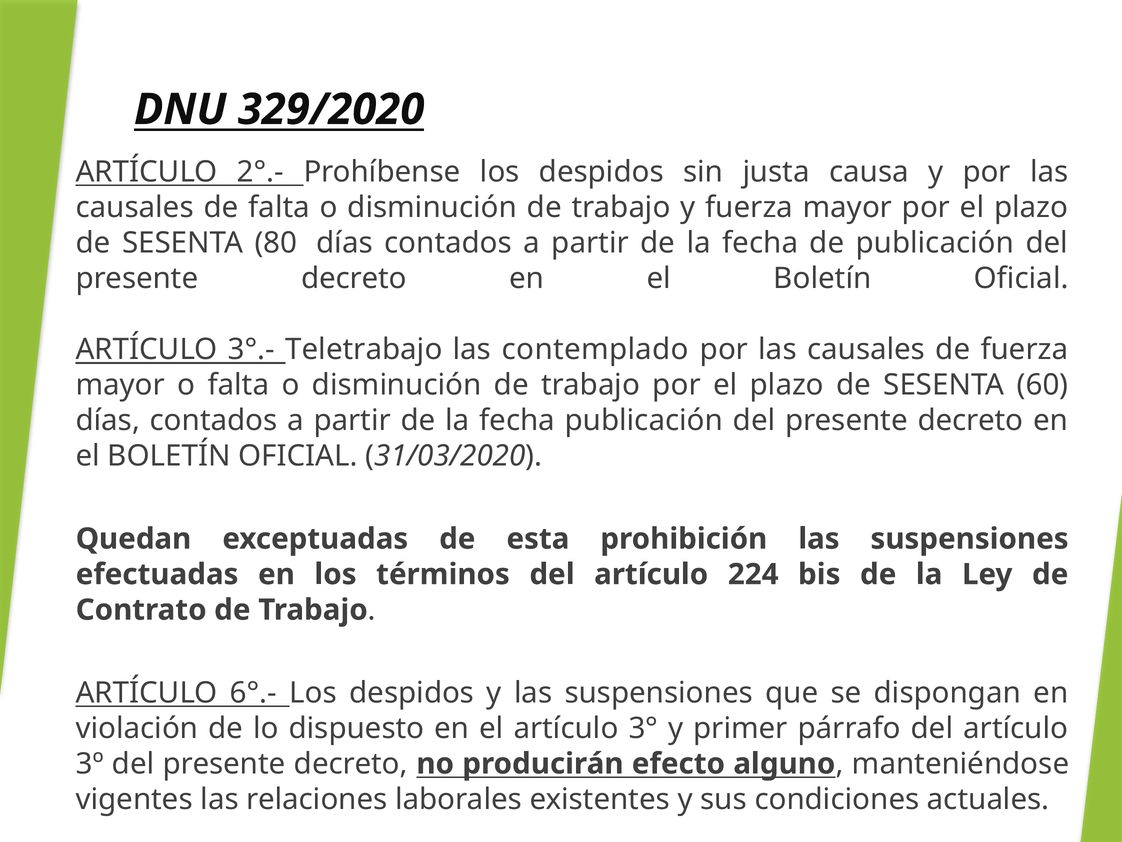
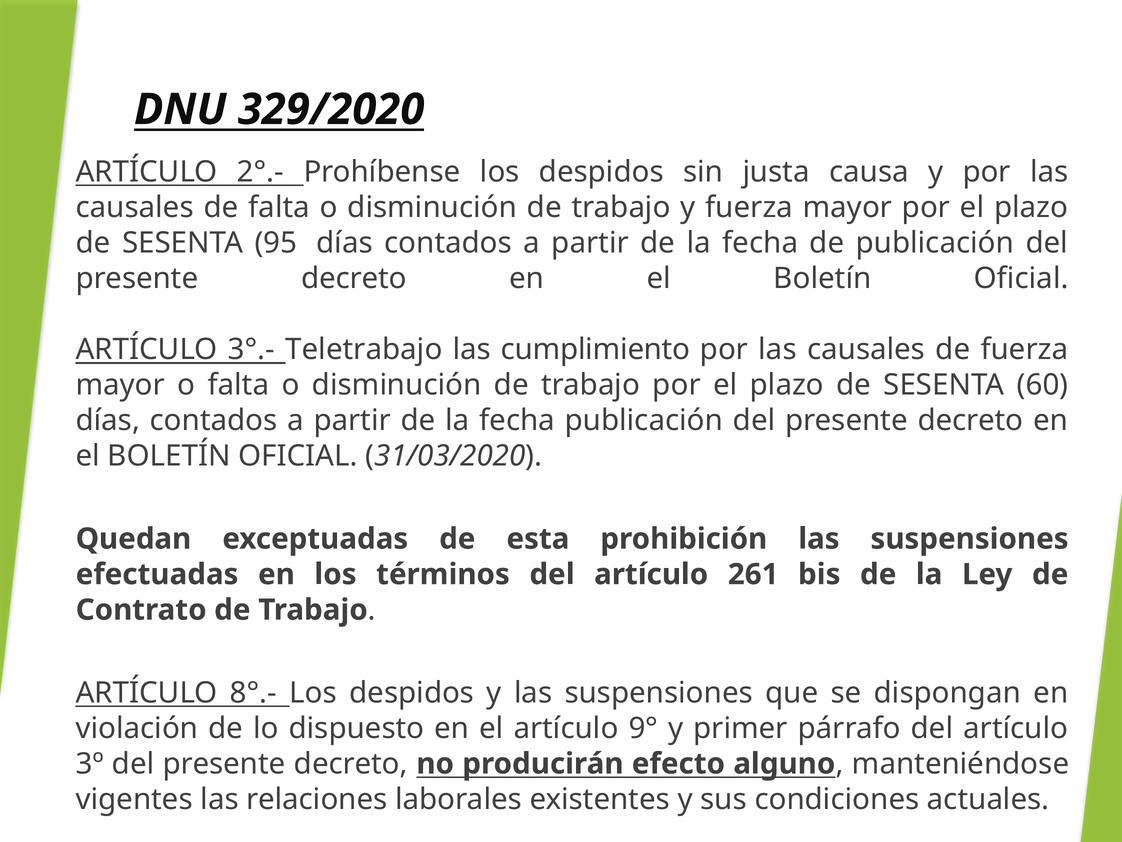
80: 80 -> 95 (276, 243)
contemplado: contemplado -> cumplimiento (596, 349)
224: 224 -> 261 (753, 574)
6°.-: 6°.- -> 8°.- (253, 692)
3°: 3° -> 9° (643, 728)
